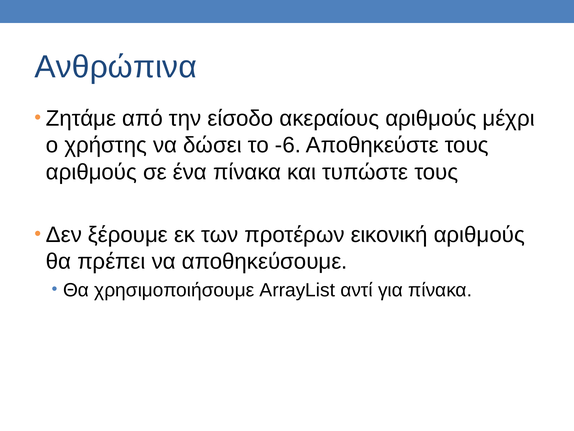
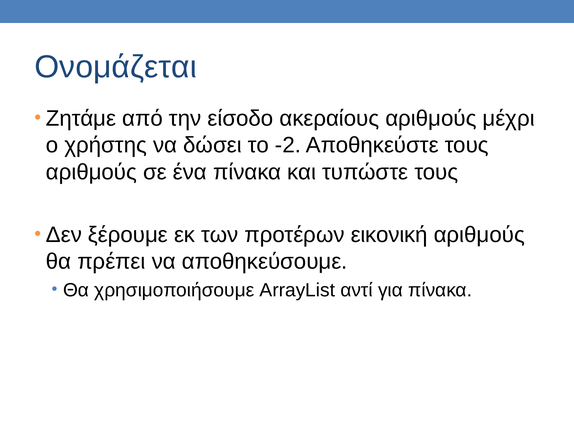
Ανθρώπινα: Ανθρώπινα -> Ονομάζεται (116, 67)
-6: -6 -> -2 (288, 145)
